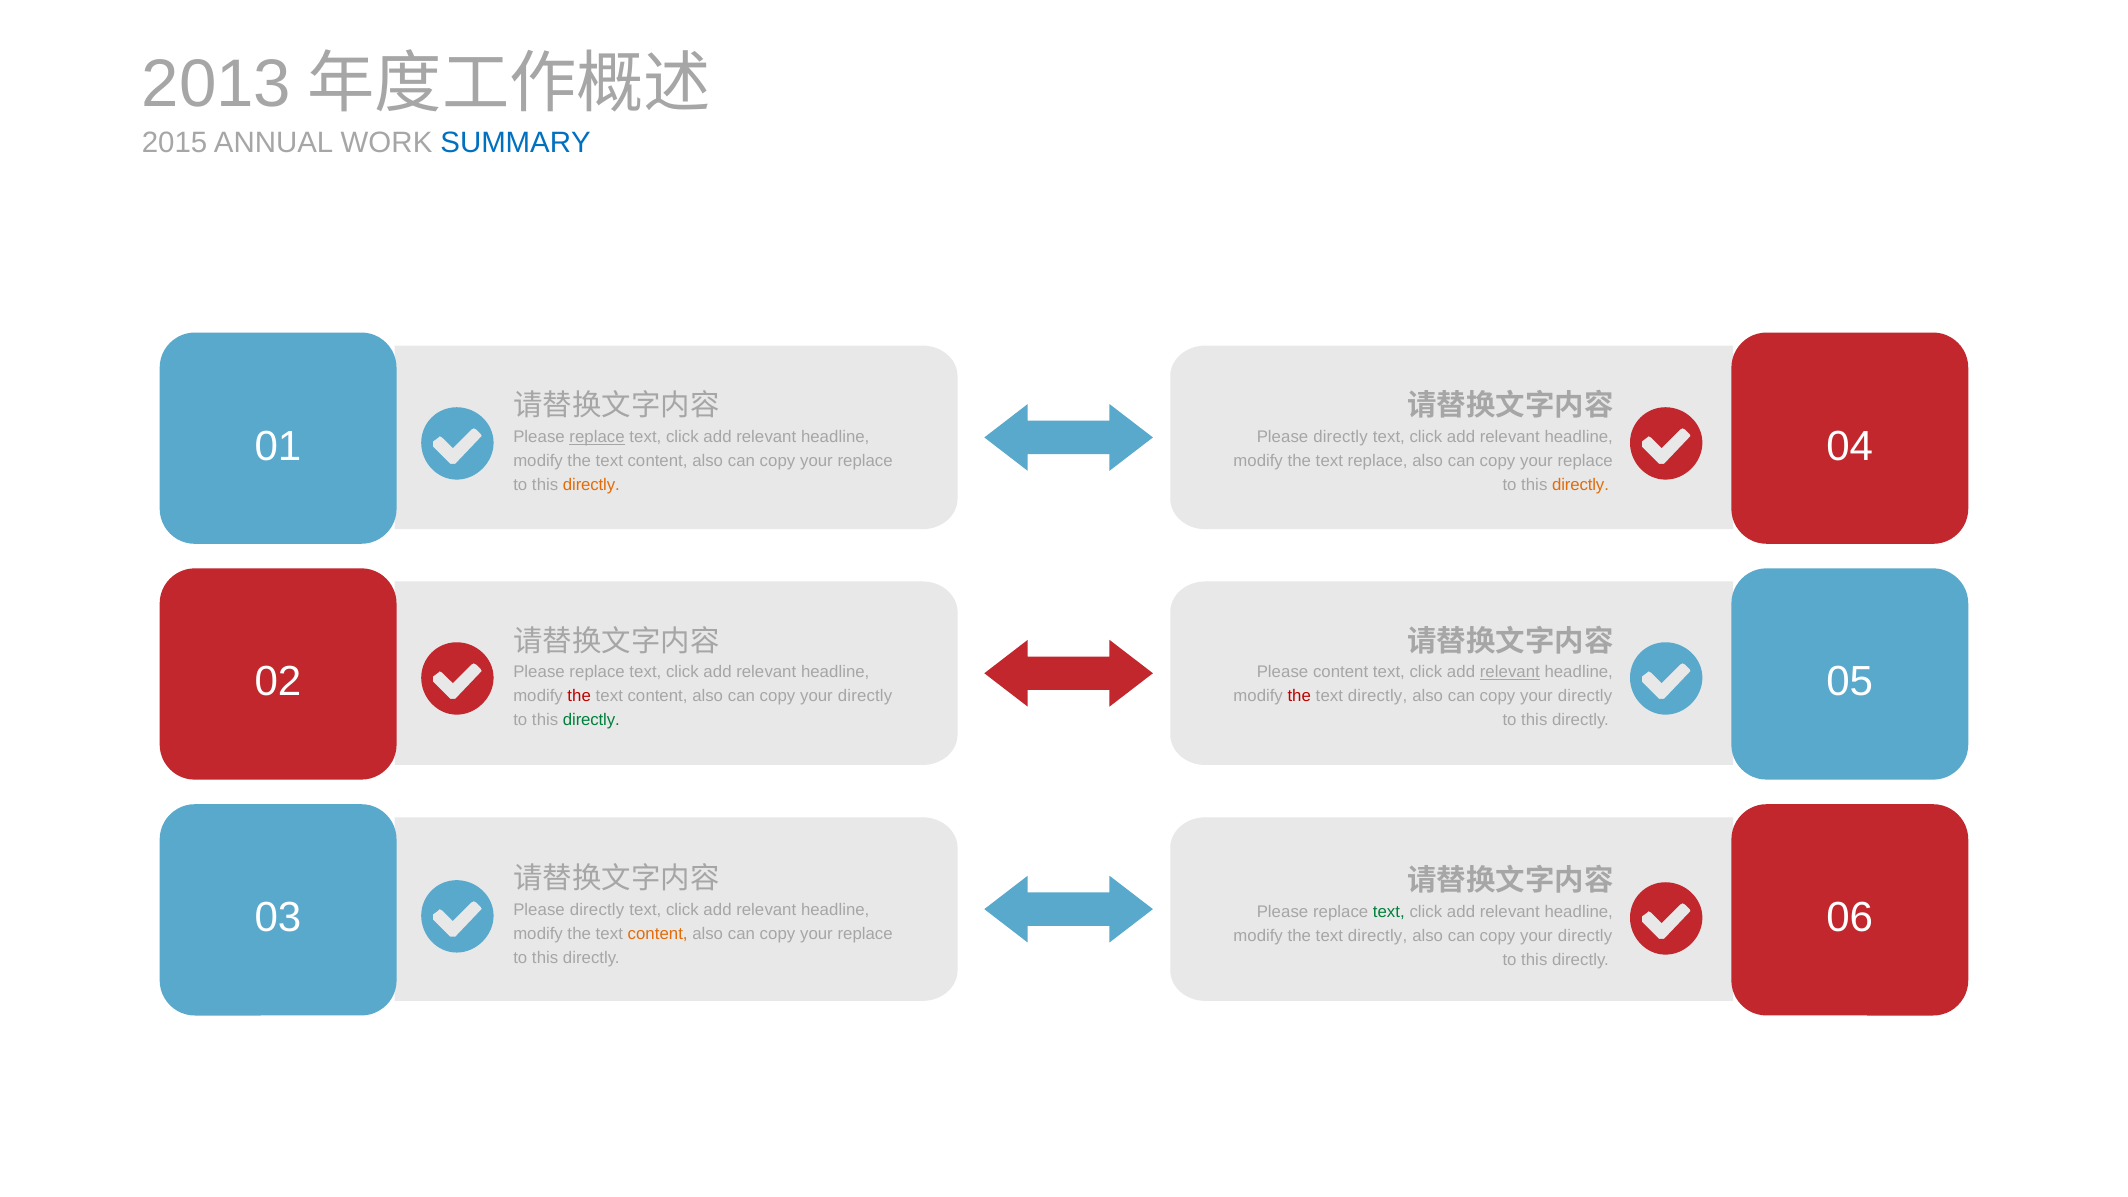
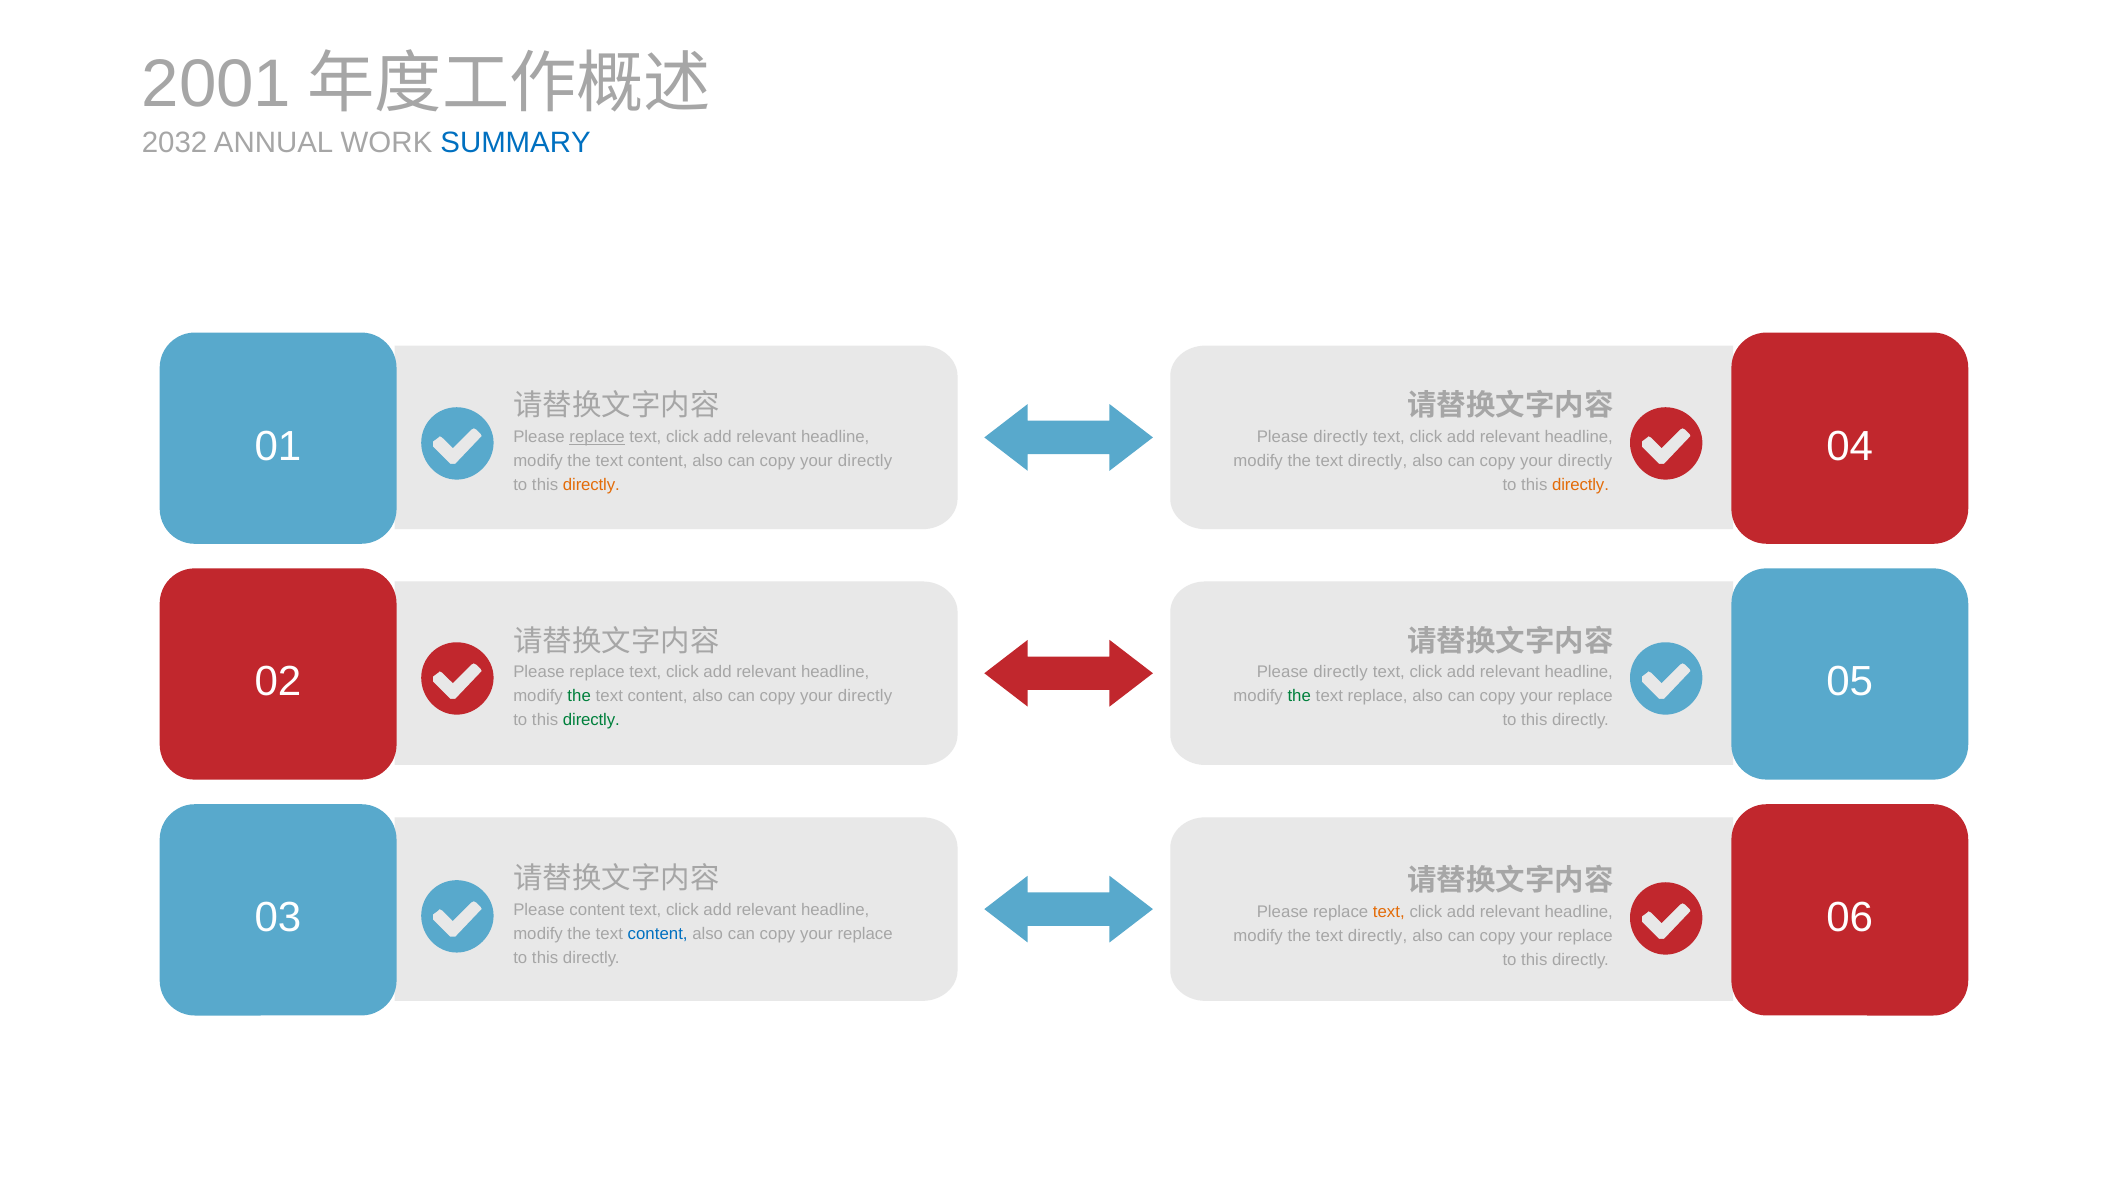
2013: 2013 -> 2001 (217, 84)
2015: 2015 -> 2032 (175, 143)
replace: replace -> directly (865, 461)
replace: replace -> directly (1378, 461)
replace: replace -> directly (1585, 461)
content: content -> directly (1341, 672)
relevant underline: present -> none (1510, 672)
the colour: red -> green (579, 696)
the colour: red -> green (1299, 696)
directly: directly -> replace (1378, 696)
directly: directly -> replace (1585, 696)
directly: directly -> content (597, 910)
text colour: green -> orange (1389, 912)
content colour: orange -> blue (658, 934)
directly: directly -> replace (1585, 936)
